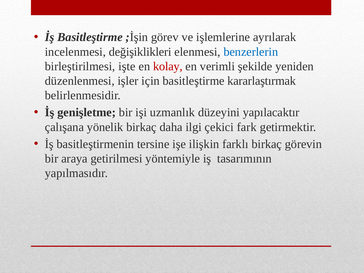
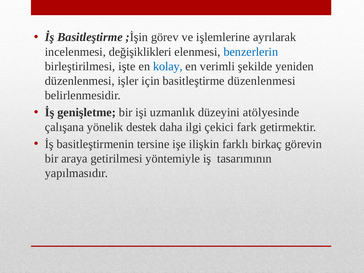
kolay colour: red -> blue (168, 66)
basitleştirme kararlaştırmak: kararlaştırmak -> düzenlenmesi (262, 81)
yapılacaktır: yapılacaktır -> atölyesinde (271, 112)
yönelik birkaç: birkaç -> destek (142, 127)
